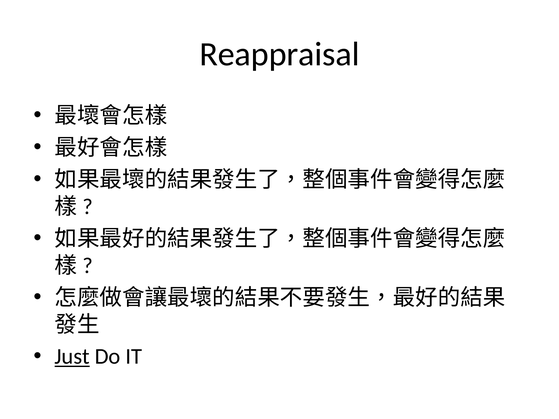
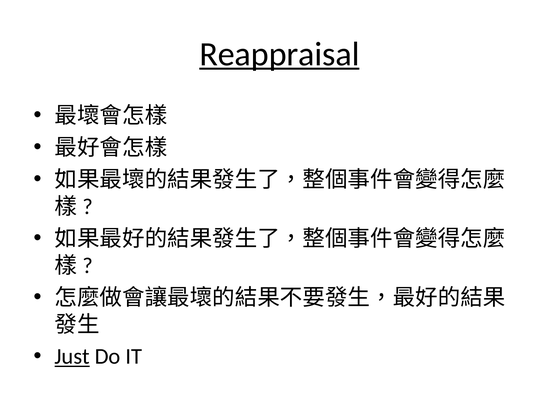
Reappraisal underline: none -> present (279, 54)
